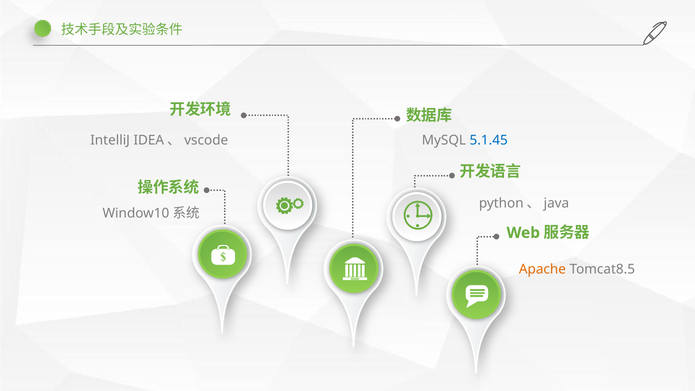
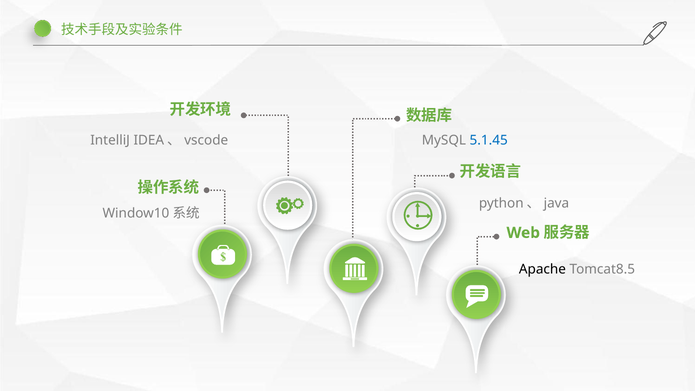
Apache colour: orange -> black (542, 269)
